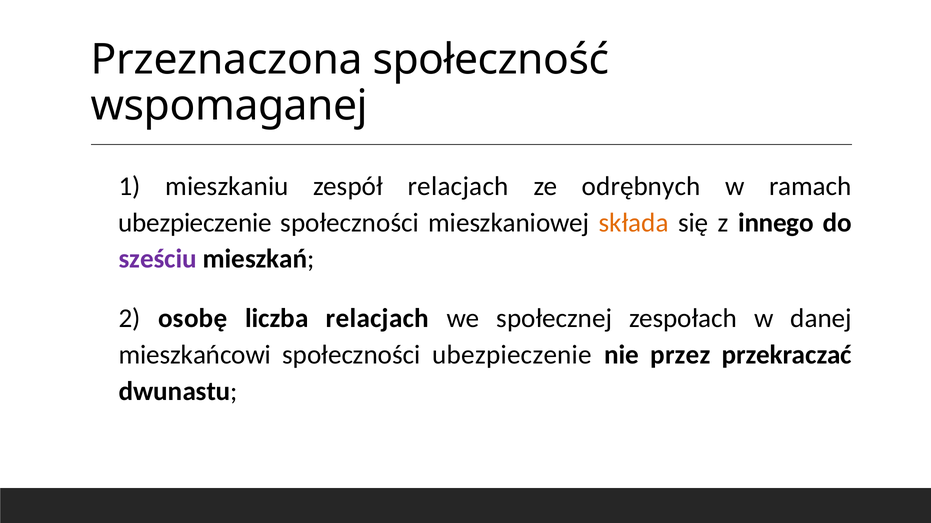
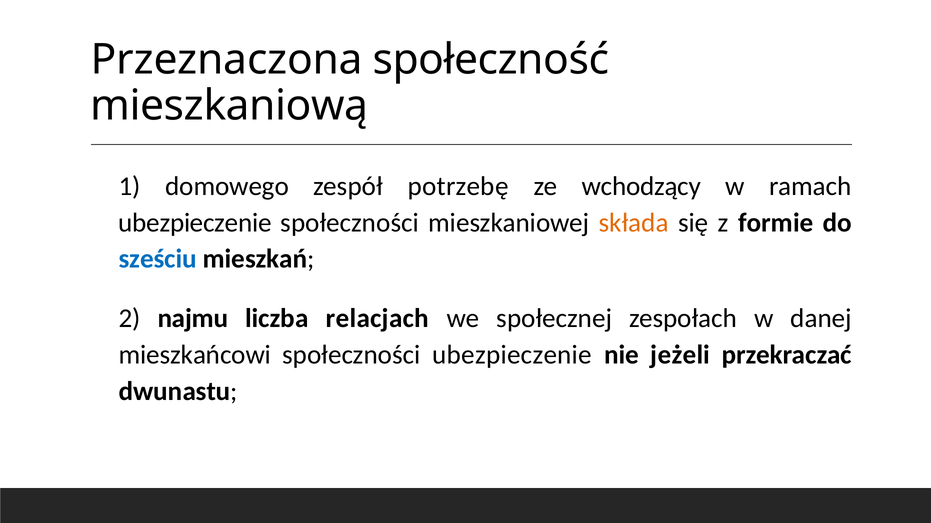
wspomaganej: wspomaganej -> mieszkaniową (229, 106)
mieszkaniu: mieszkaniu -> domowego (227, 186)
zespół relacjach: relacjach -> potrzebę (458, 186)
odrębnych: odrębnych -> wchodzący (641, 186)
innego: innego -> formie (776, 223)
sześciu colour: purple -> blue (158, 259)
osobę: osobę -> najmu (193, 319)
przez: przez -> jeżeli (680, 355)
